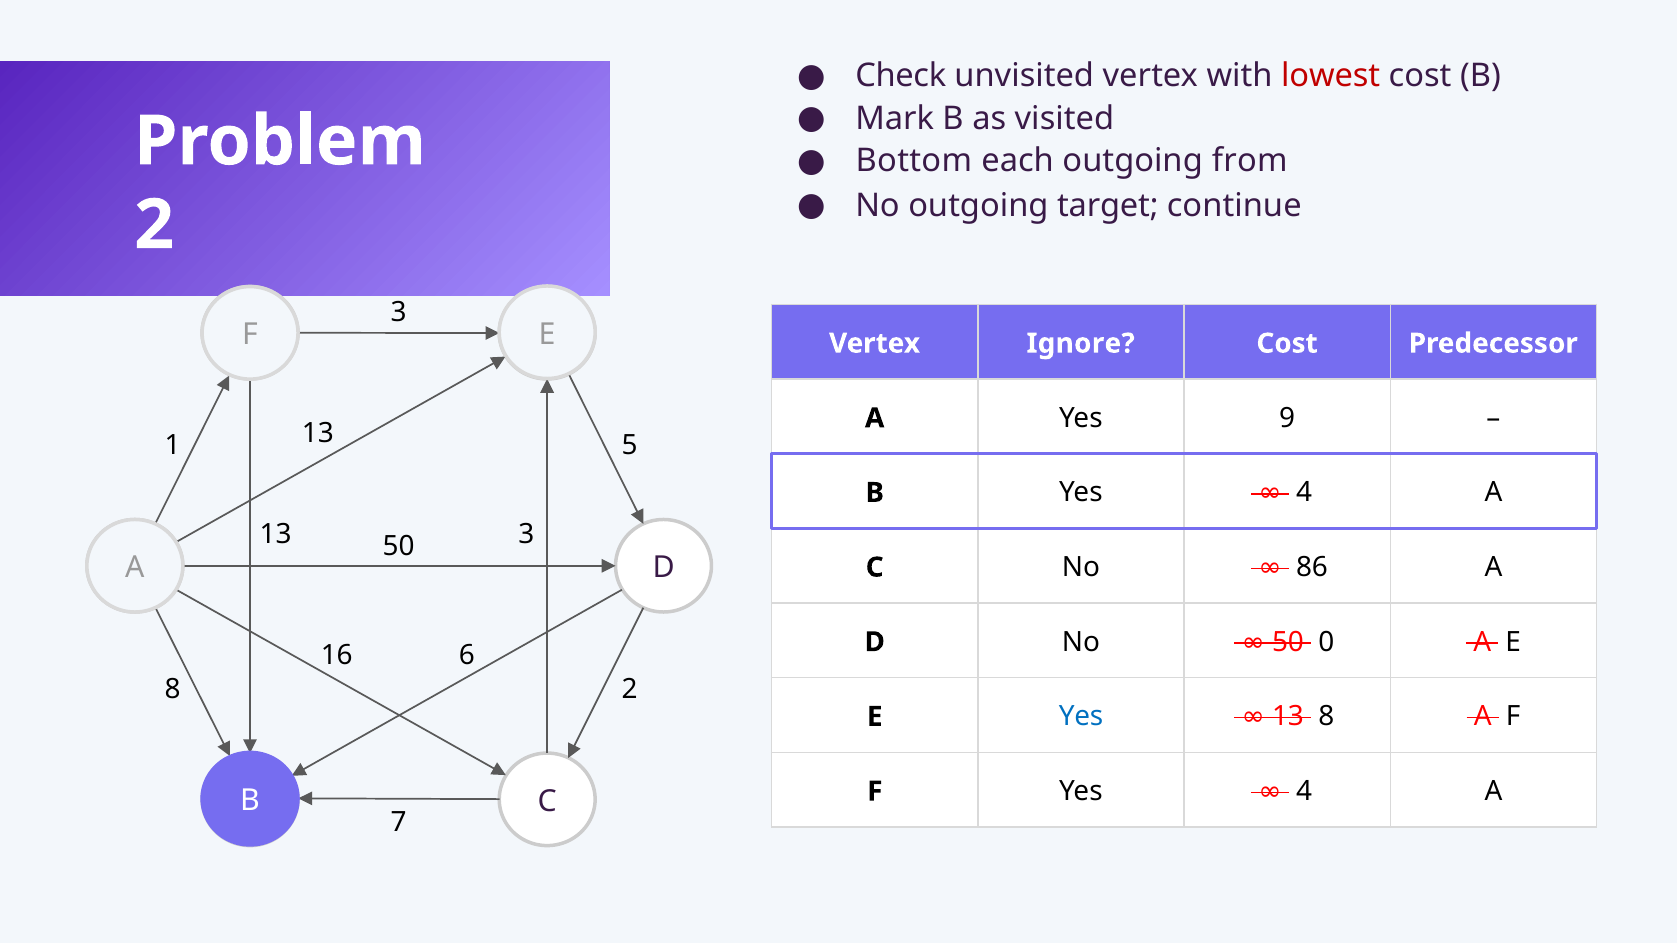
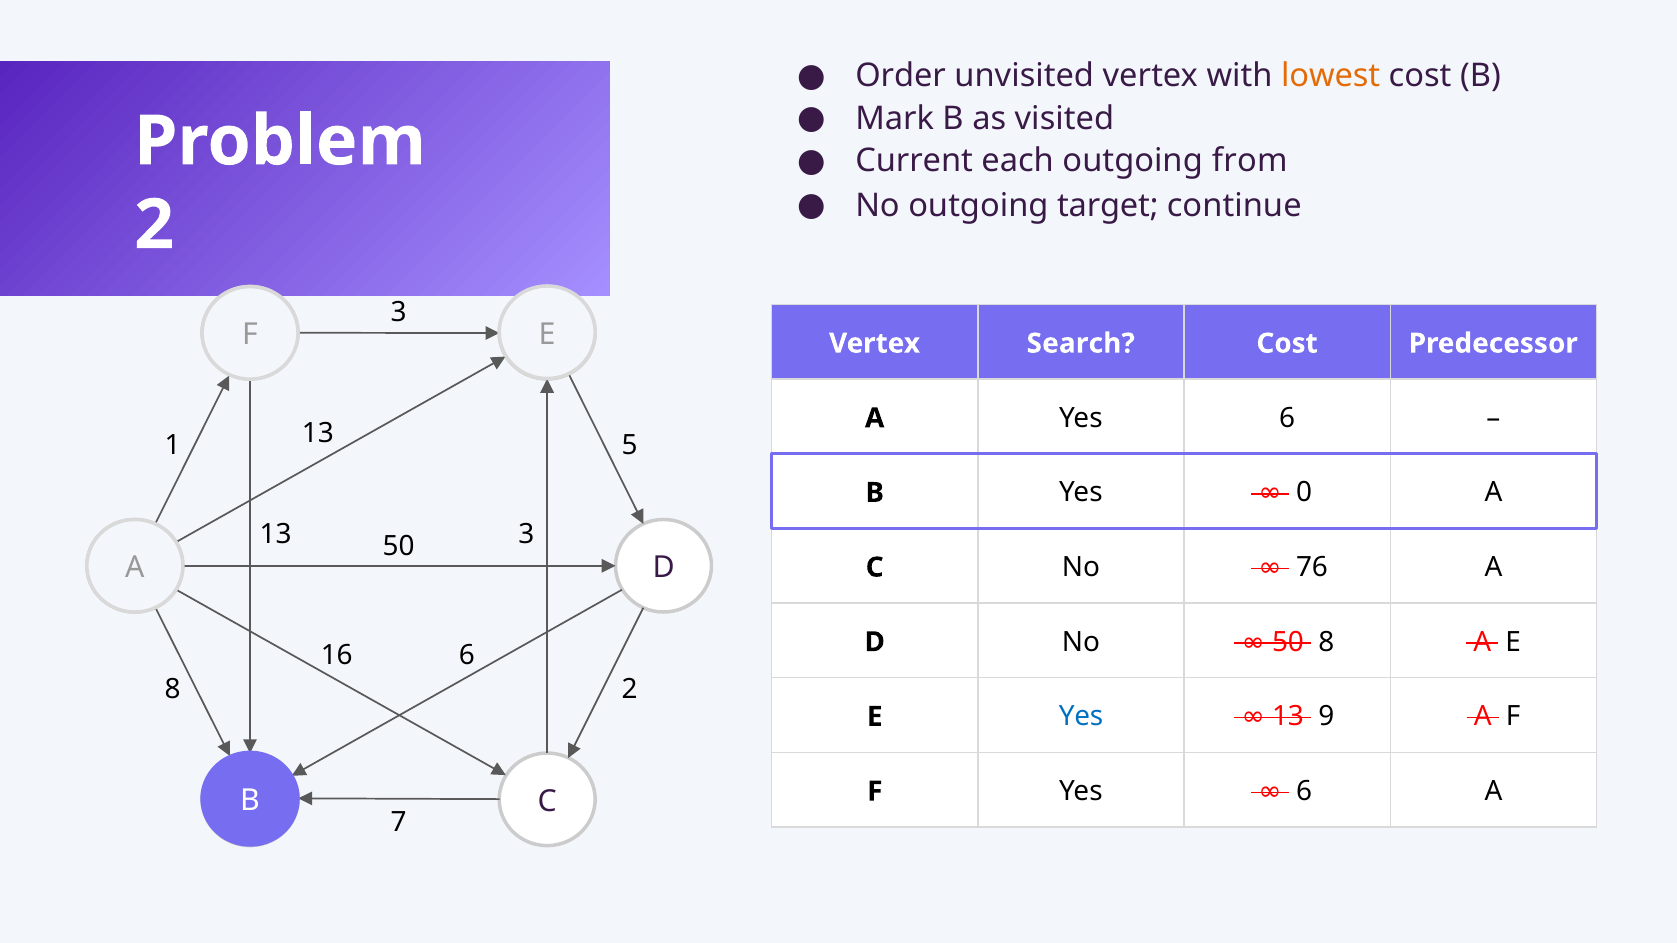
Check: Check -> Order (901, 76)
lowest colour: red -> orange (1331, 76)
Bottom: Bottom -> Current (914, 161)
Ignore: Ignore -> Search (1081, 344)
Yes 9: 9 -> 6 (1287, 418)
4: 4 -> 0 (1304, 493)
86: 86 -> 76 (1312, 568)
50 0: 0 -> 8 (1326, 642)
13 8: 8 -> 9 (1326, 717)
4: 4 -> 6 (1304, 792)
